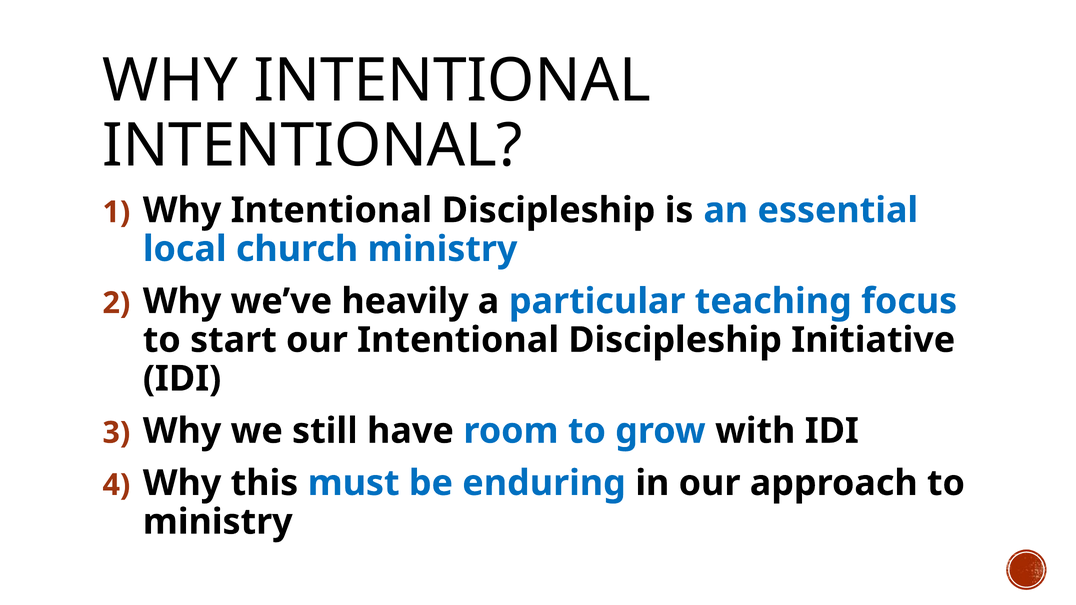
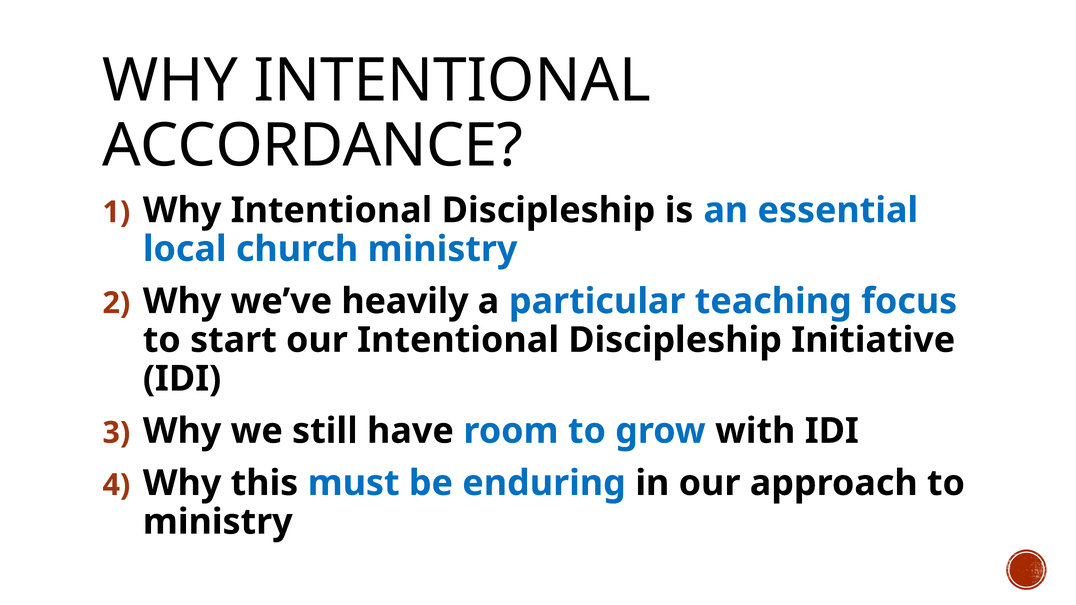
INTENTIONAL: INTENTIONAL -> ACCORDANCE (313, 146)
